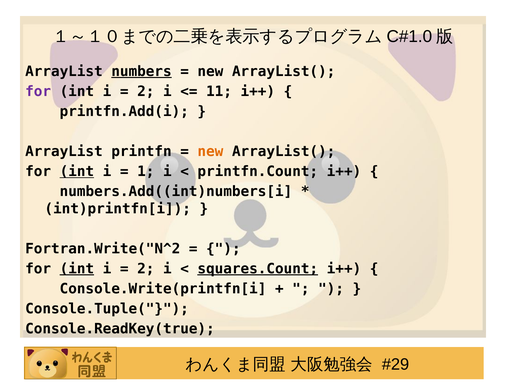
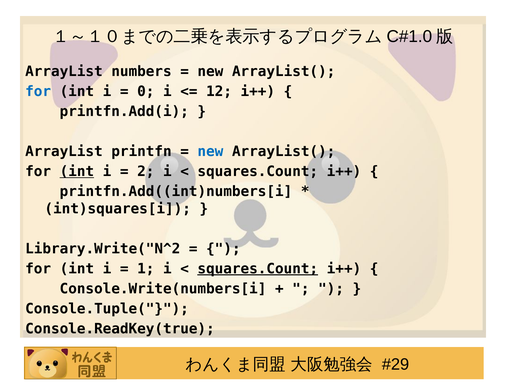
numbers underline: present -> none (141, 71)
for colour: purple -> blue (38, 91)
2: 2 -> 0 (146, 91)
11: 11 -> 12 (219, 91)
new colour: orange -> blue (210, 151)
1: 1 -> 2 (146, 171)
printfn.Count: printfn.Count -> squares.Count (258, 171)
numbers.Add((int)numbers[i: numbers.Add((int)numbers[i -> printfn.Add((int)numbers[i (176, 191)
int)printfn[i: int)printfn[i -> int)squares[i (118, 208)
Fortran.Write("N^2: Fortran.Write("N^2 -> Library.Write("N^2 (103, 248)
int underline: present -> none (77, 268)
2: 2 -> 1 (146, 268)
Console.Write(printfn[i: Console.Write(printfn[i -> Console.Write(numbers[i (163, 288)
